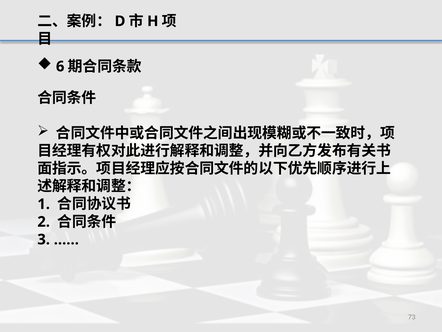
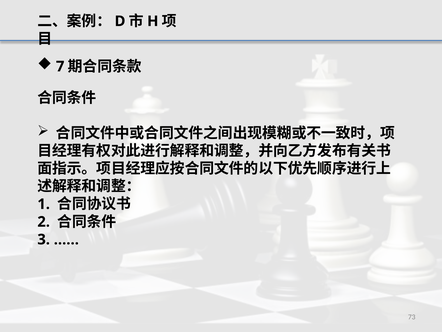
6: 6 -> 7 (60, 66)
